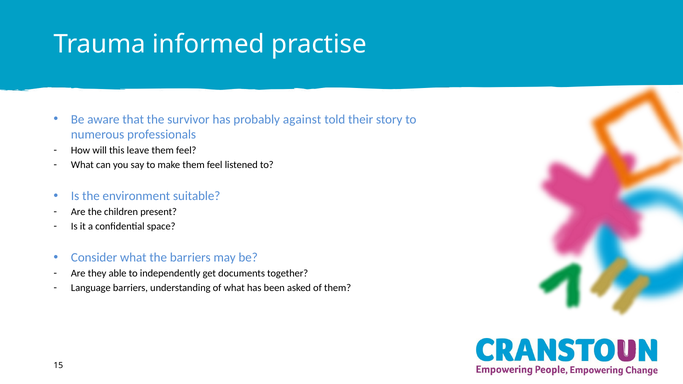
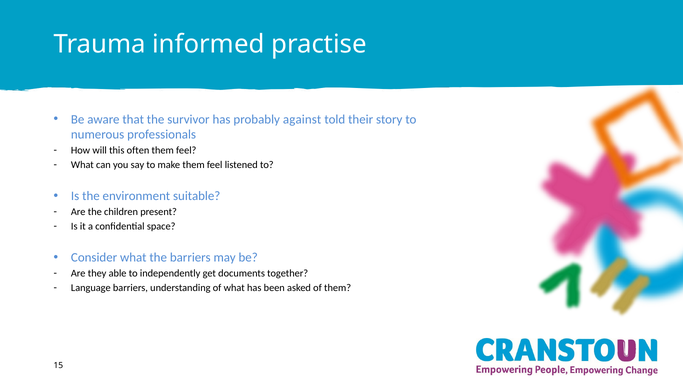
leave: leave -> often (138, 151)
